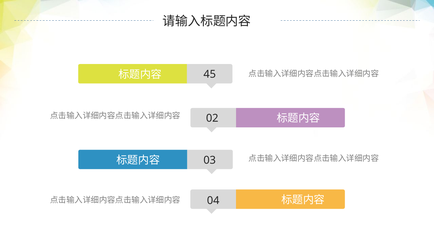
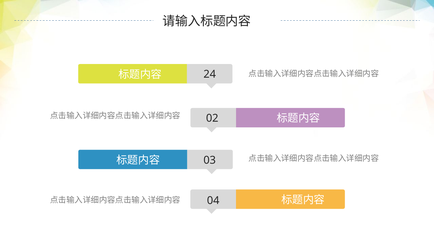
45: 45 -> 24 (210, 74)
